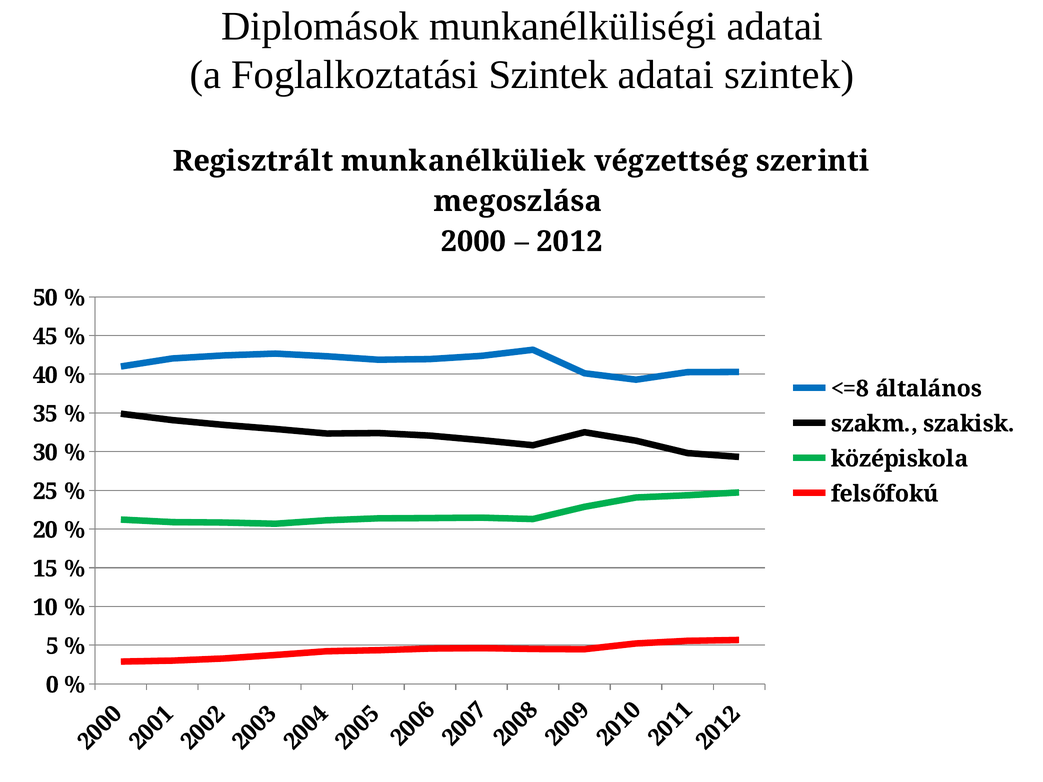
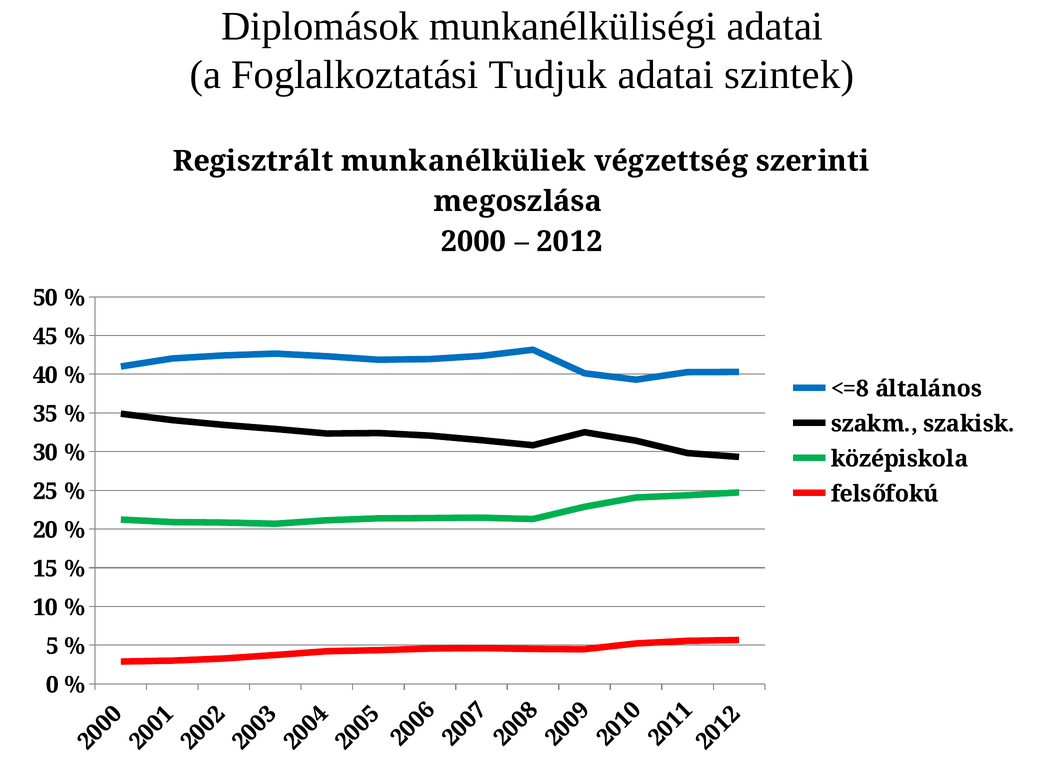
Foglalkoztatási Szintek: Szintek -> Tudjuk (548, 75)
